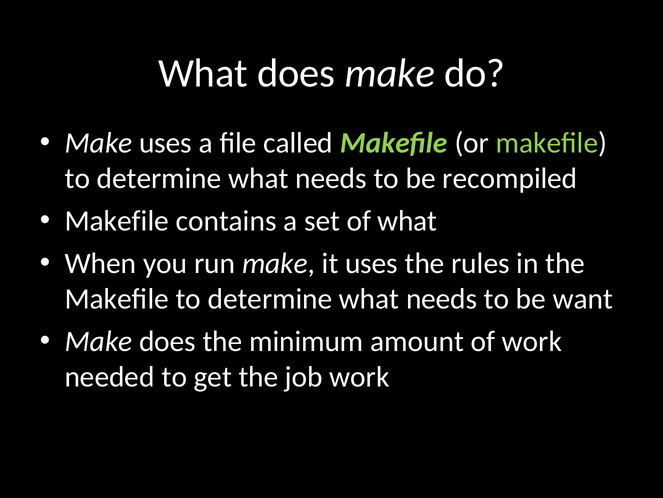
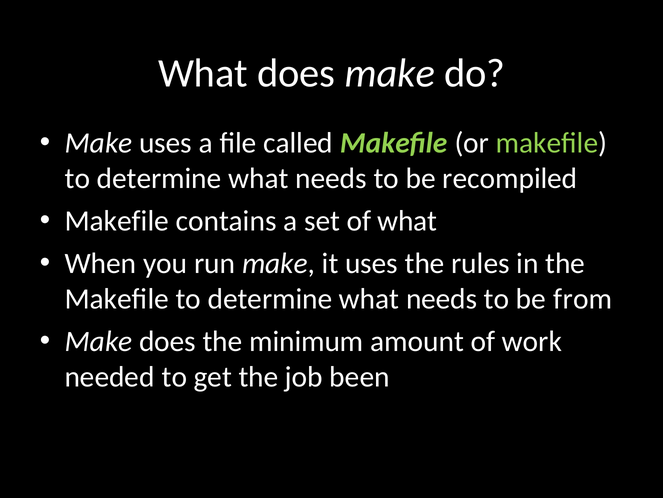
want: want -> from (583, 299)
job work: work -> been (360, 376)
